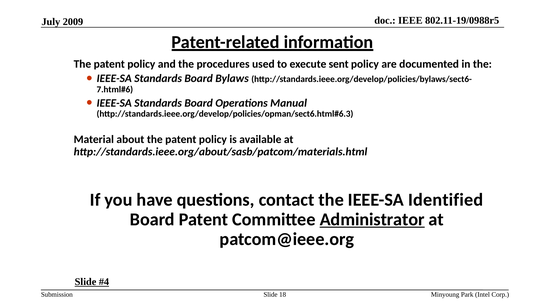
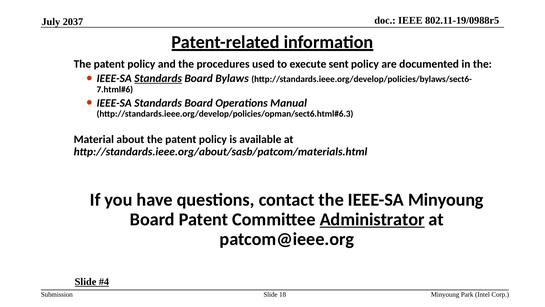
2009: 2009 -> 2037 (73, 22)
Standards underline: none -> present (158, 78)
IEEE-SA Identified: Identified -> Minyoung (446, 199)
